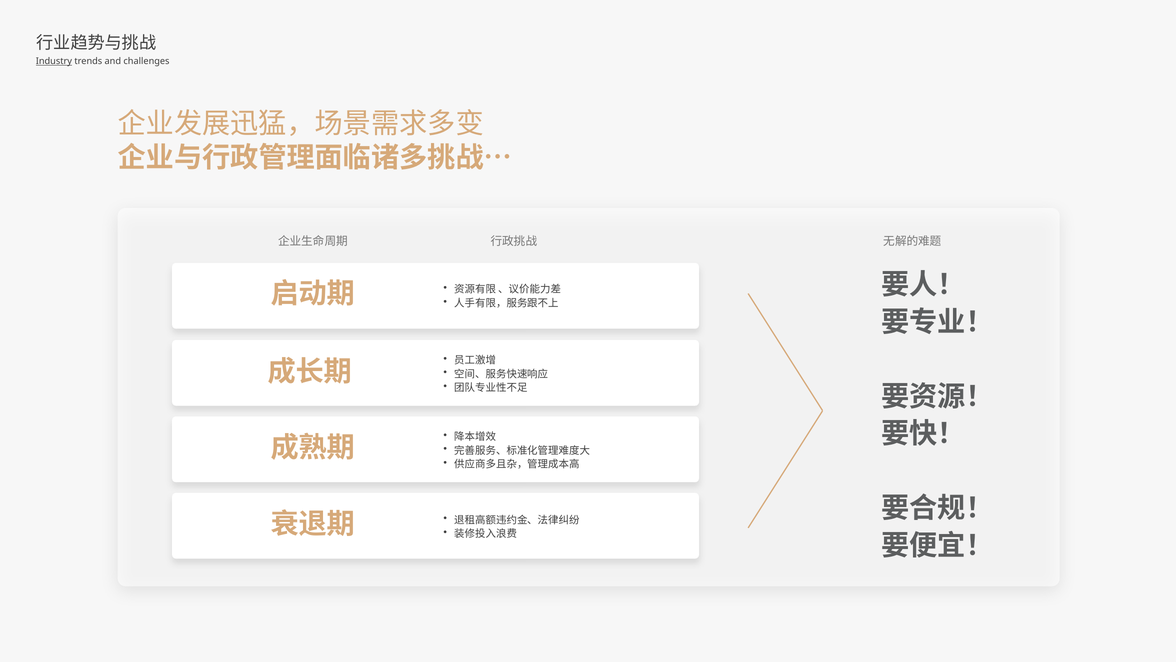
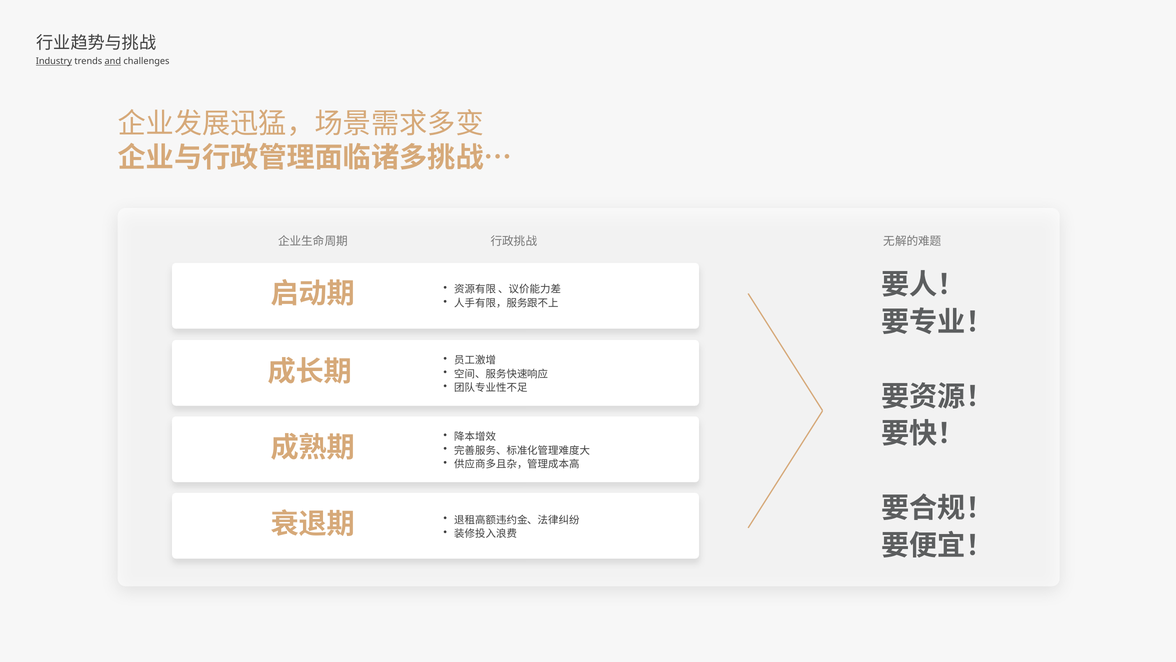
and underline: none -> present (113, 61)
